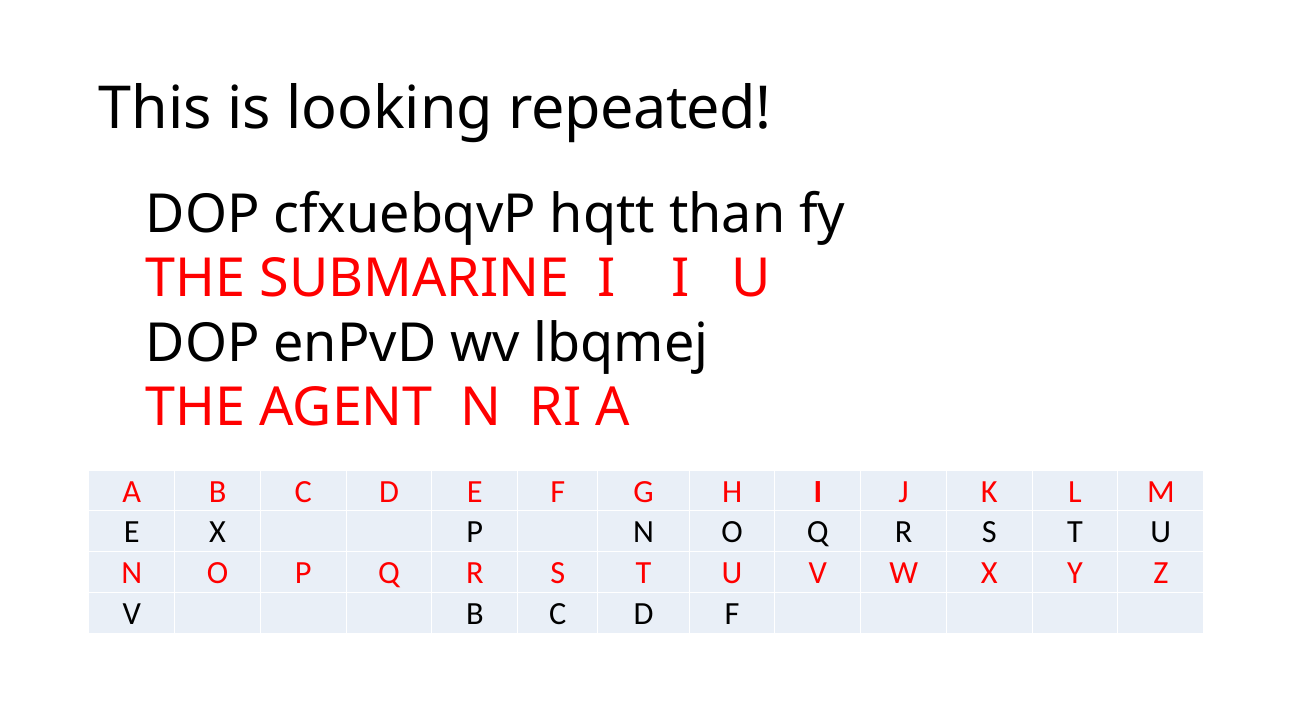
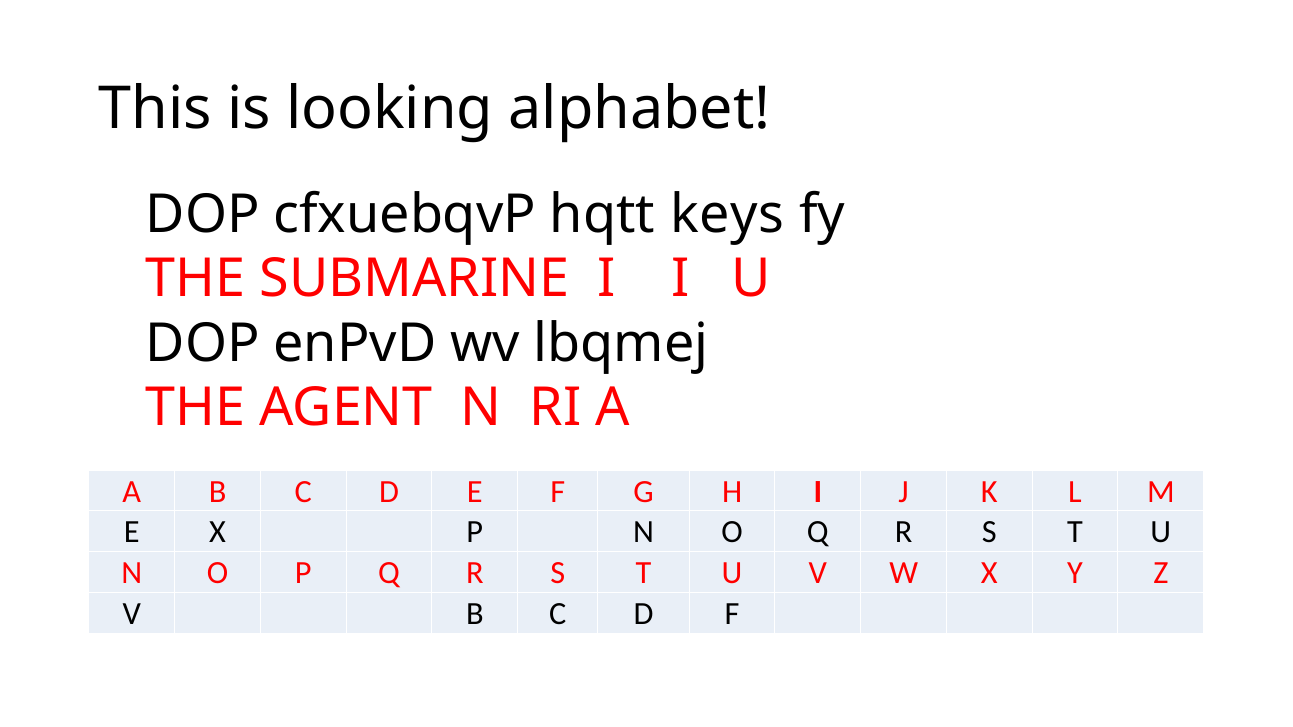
repeated: repeated -> alphabet (640, 109)
than: than -> keys (727, 214)
